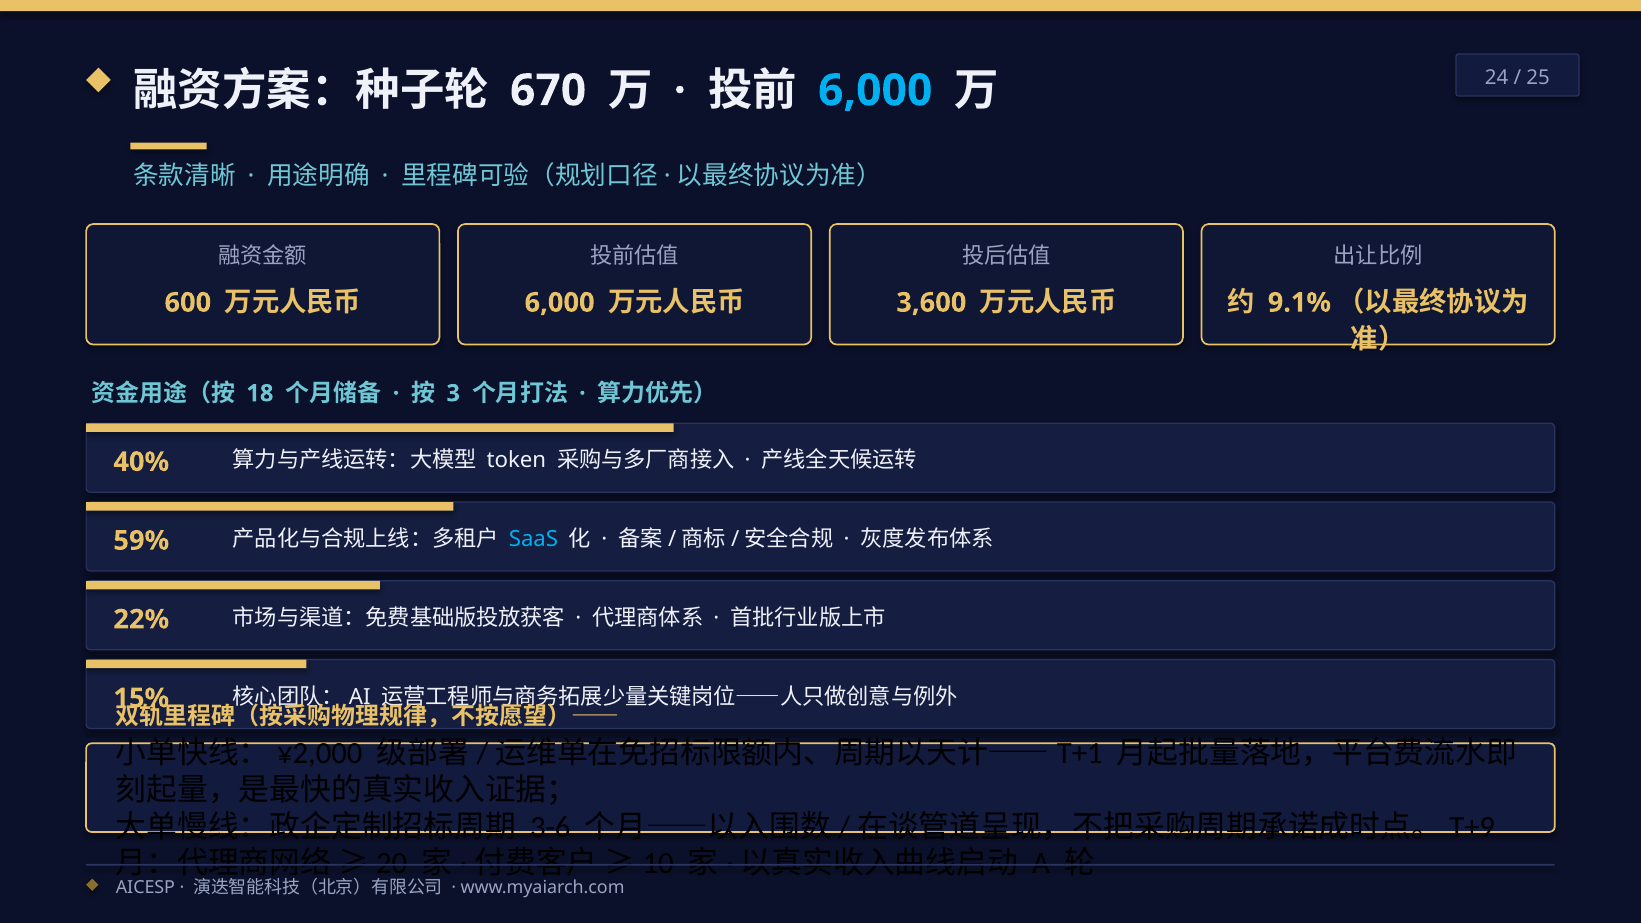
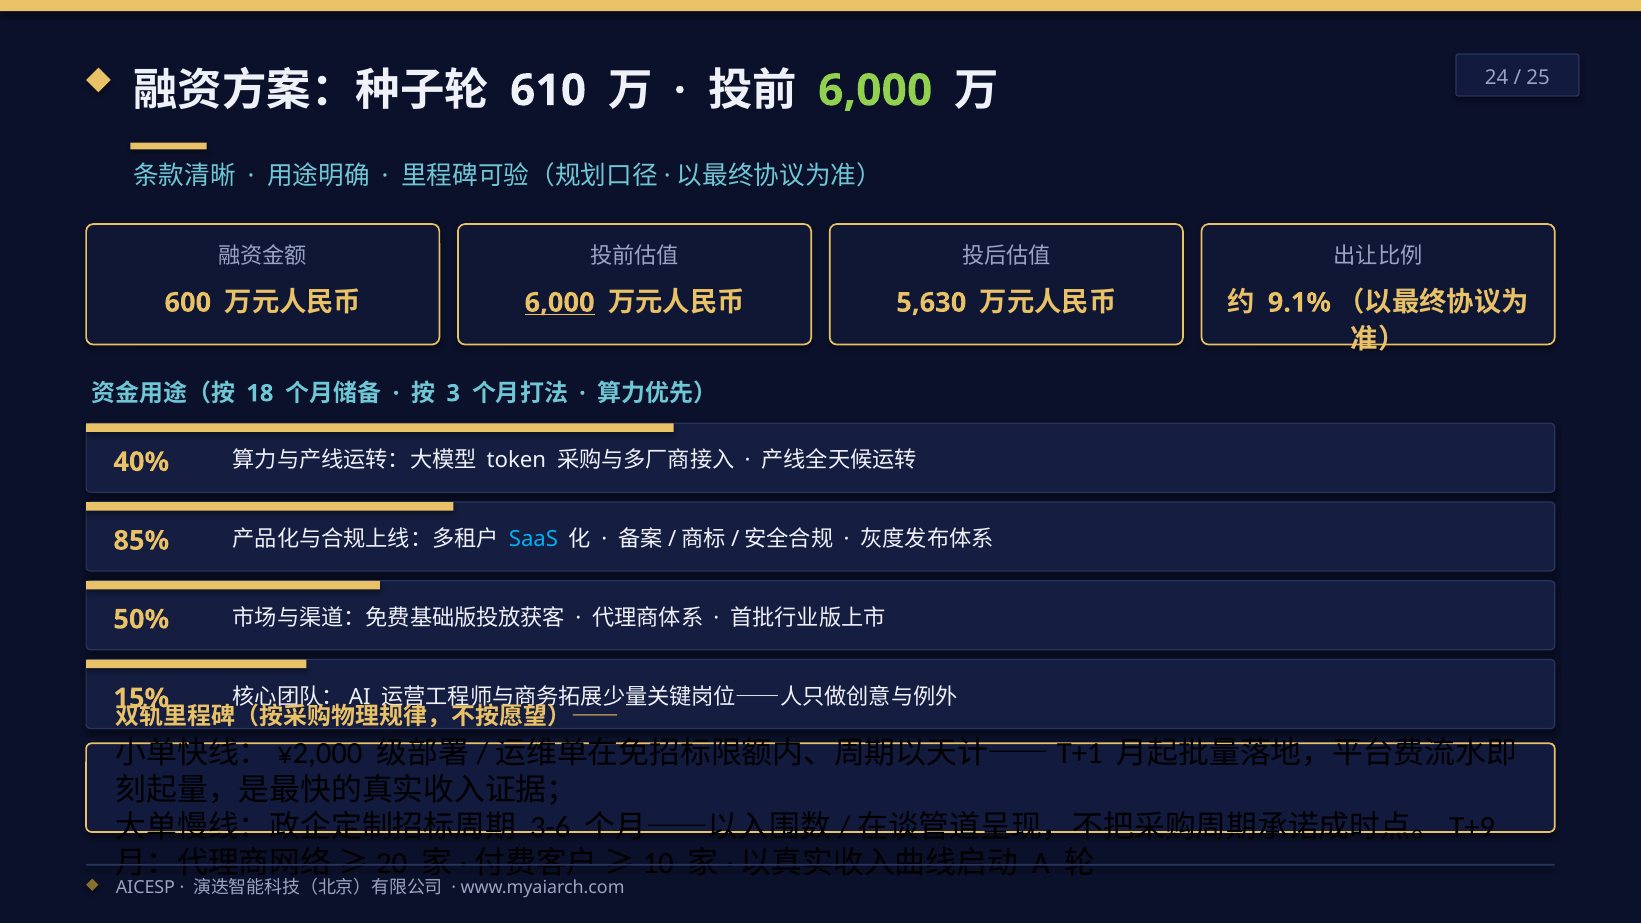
670: 670 -> 610 (548, 91)
6,000 colour: light blue -> light green (875, 91)
6,000 underline: none -> present (560, 303)
3,600: 3,600 -> 5,630 (931, 303)
59%: 59% -> 85% (141, 541)
22%: 22% -> 50% (141, 620)
